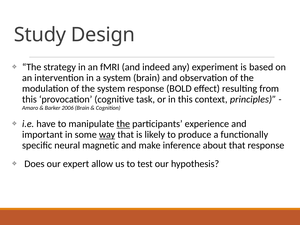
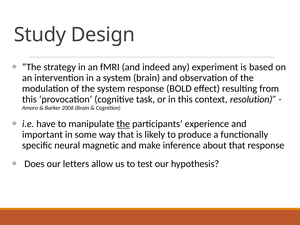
principles: principles -> resolution (253, 99)
way underline: present -> none (107, 135)
expert: expert -> letters (76, 164)
